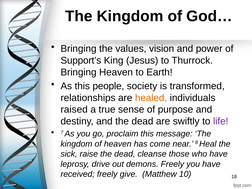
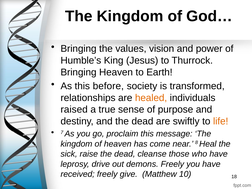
Support’s: Support’s -> Humble’s (81, 61)
people: people -> before (108, 86)
life colour: purple -> orange (221, 121)
